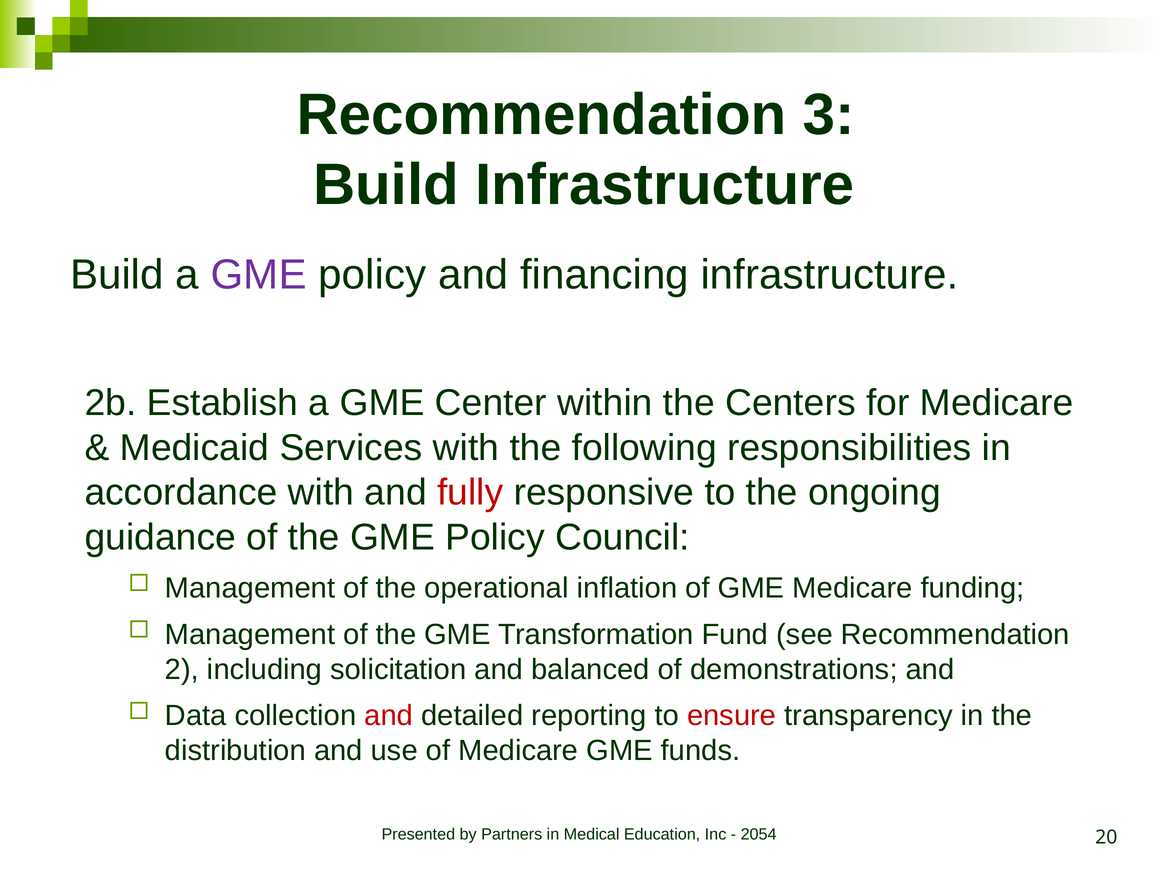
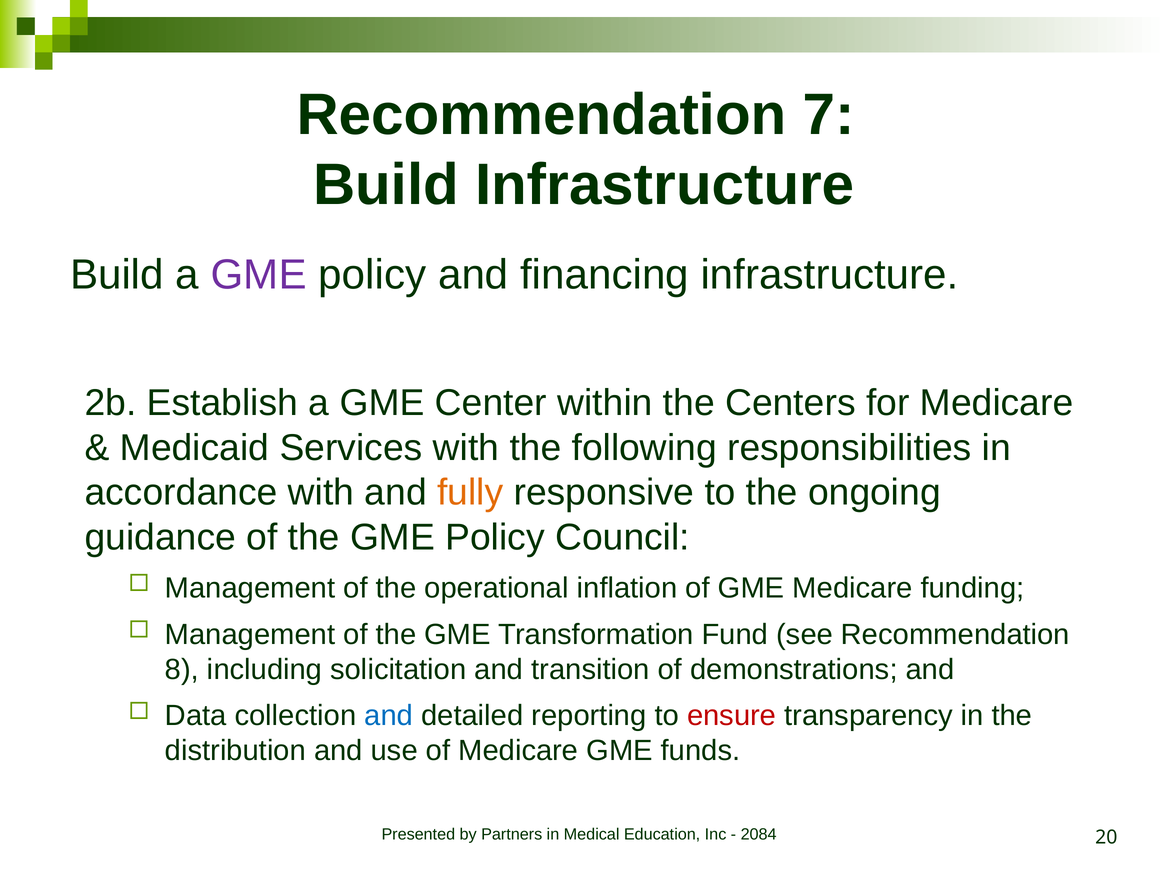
3: 3 -> 7 (829, 115)
fully colour: red -> orange (470, 493)
2: 2 -> 8 (182, 669)
balanced: balanced -> transition (590, 669)
and colour: red -> blue (389, 716)
2054: 2054 -> 2084 (759, 834)
